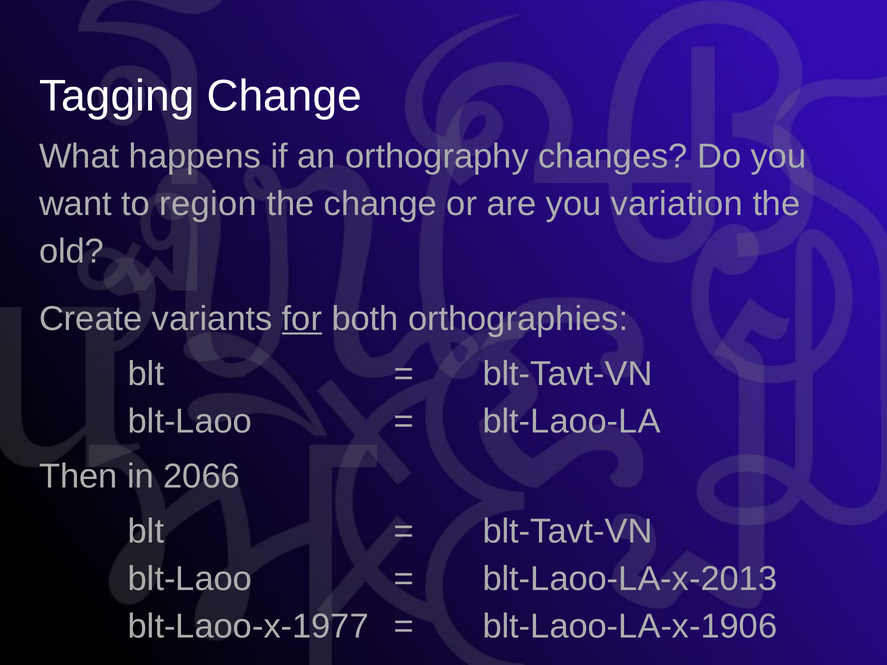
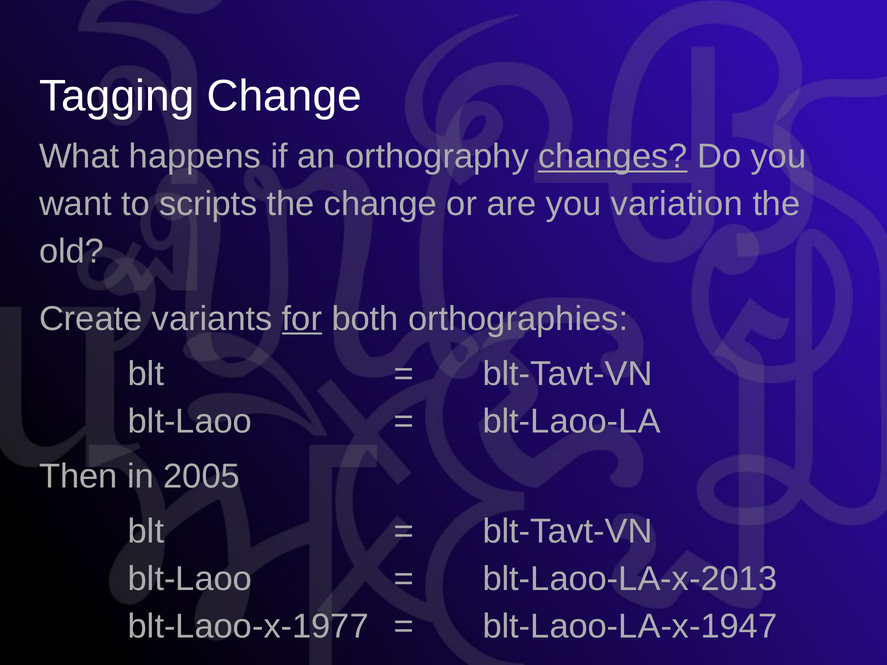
changes underline: none -> present (613, 157)
region: region -> scripts (208, 204)
2066: 2066 -> 2005 (202, 477)
blt-Laoo-LA-x-1906: blt-Laoo-LA-x-1906 -> blt-Laoo-LA-x-1947 (630, 627)
